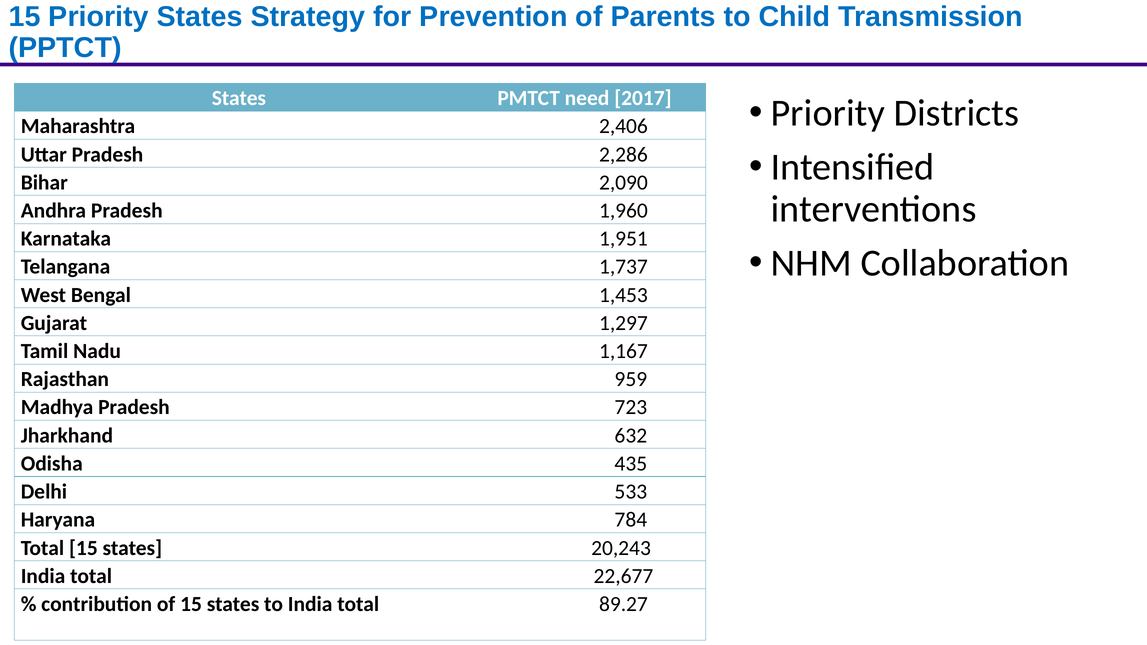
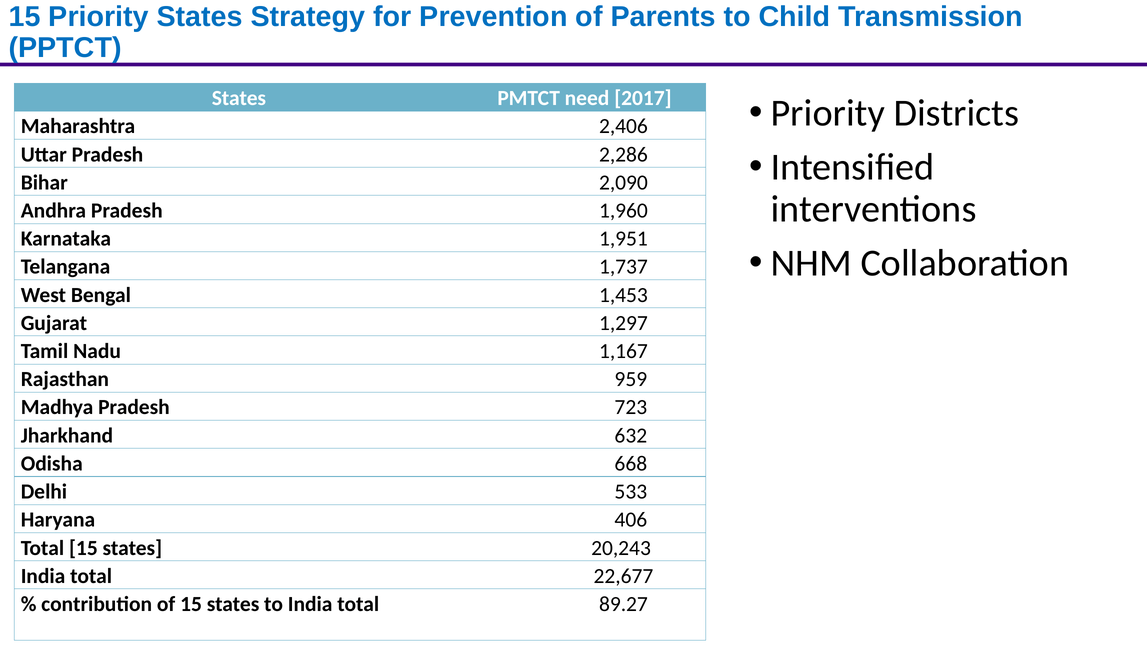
435: 435 -> 668 (631, 464)
784: 784 -> 406 (631, 520)
